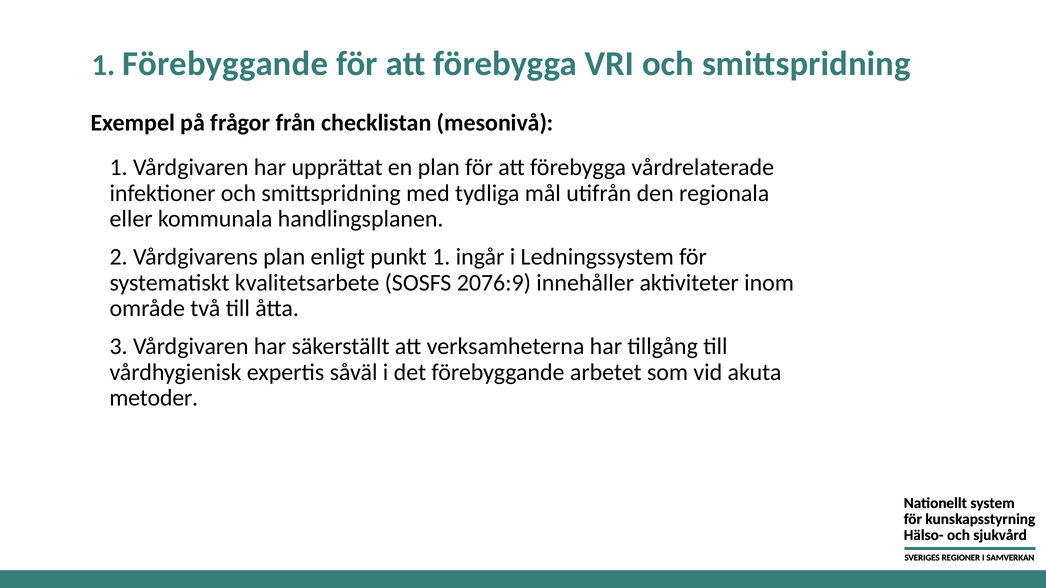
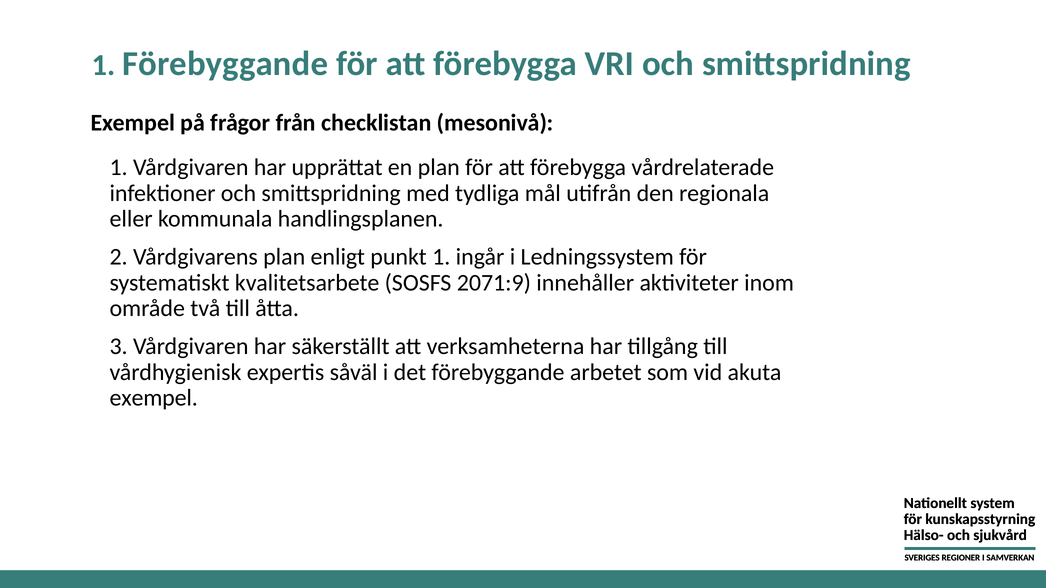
2076:9: 2076:9 -> 2071:9 (494, 283)
metoder: metoder -> exempel (154, 398)
